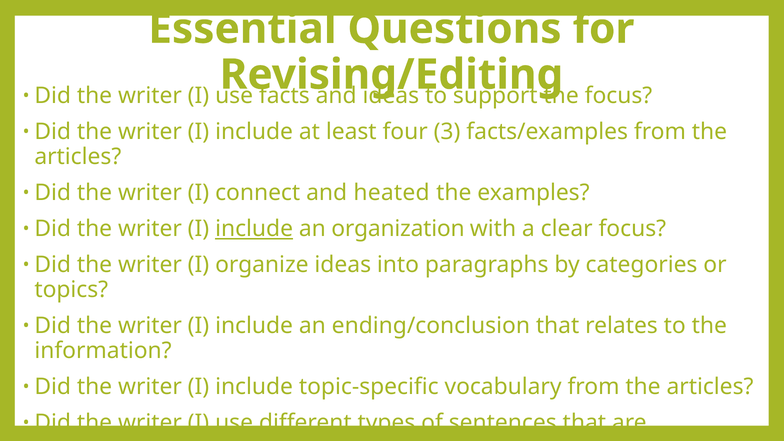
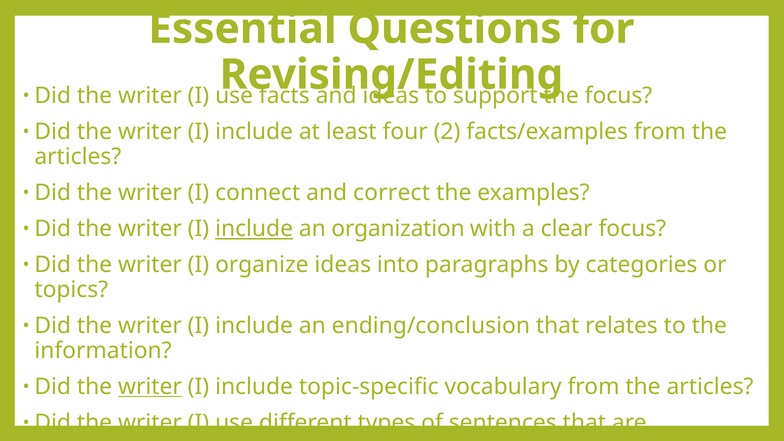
3: 3 -> 2 (447, 132)
and heated: heated -> correct (392, 193)
writer underline: none -> present (150, 387)
